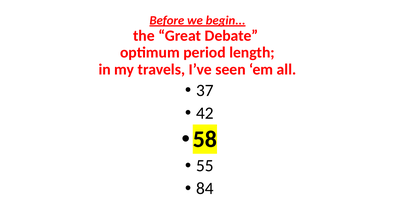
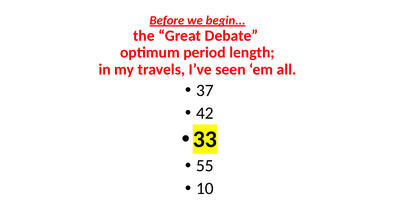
58: 58 -> 33 (205, 139)
84: 84 -> 10 (205, 189)
